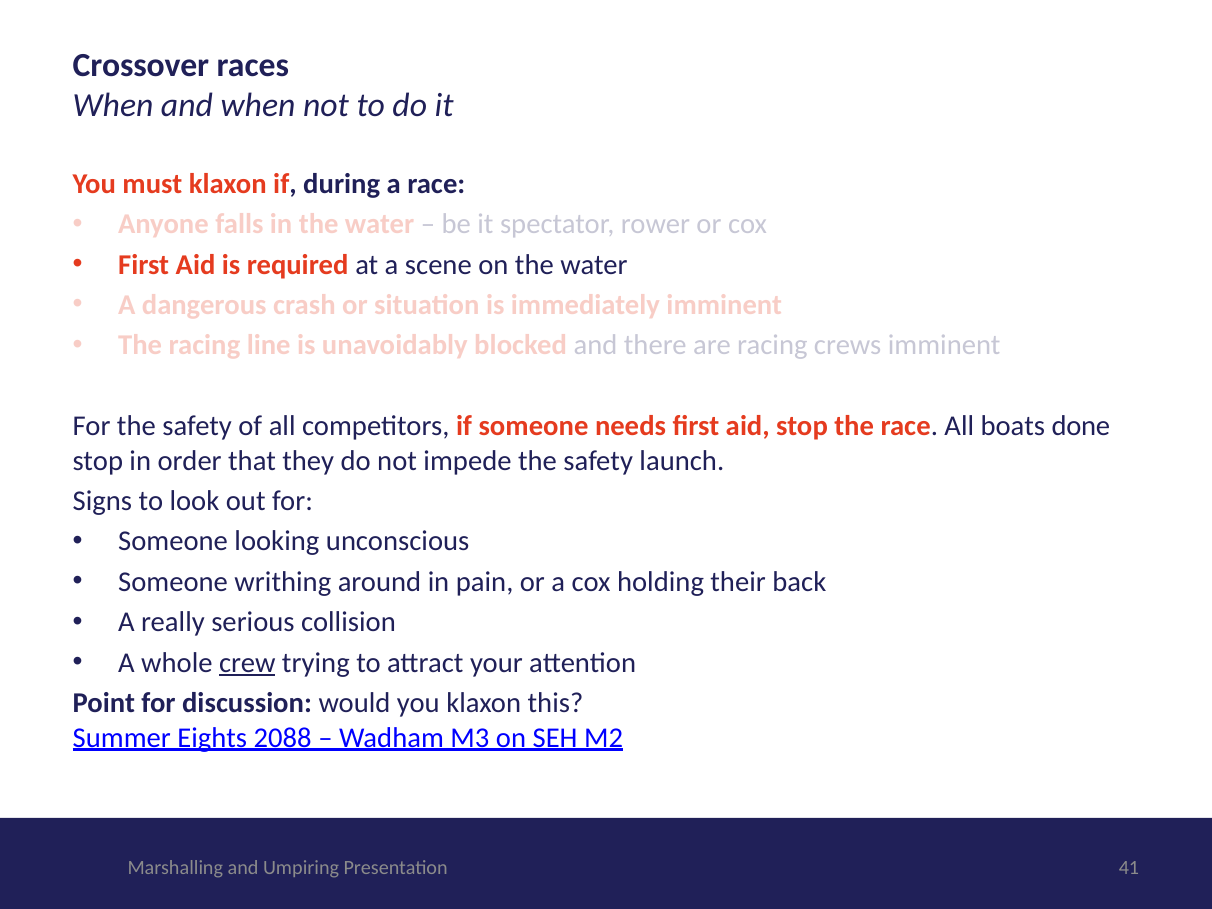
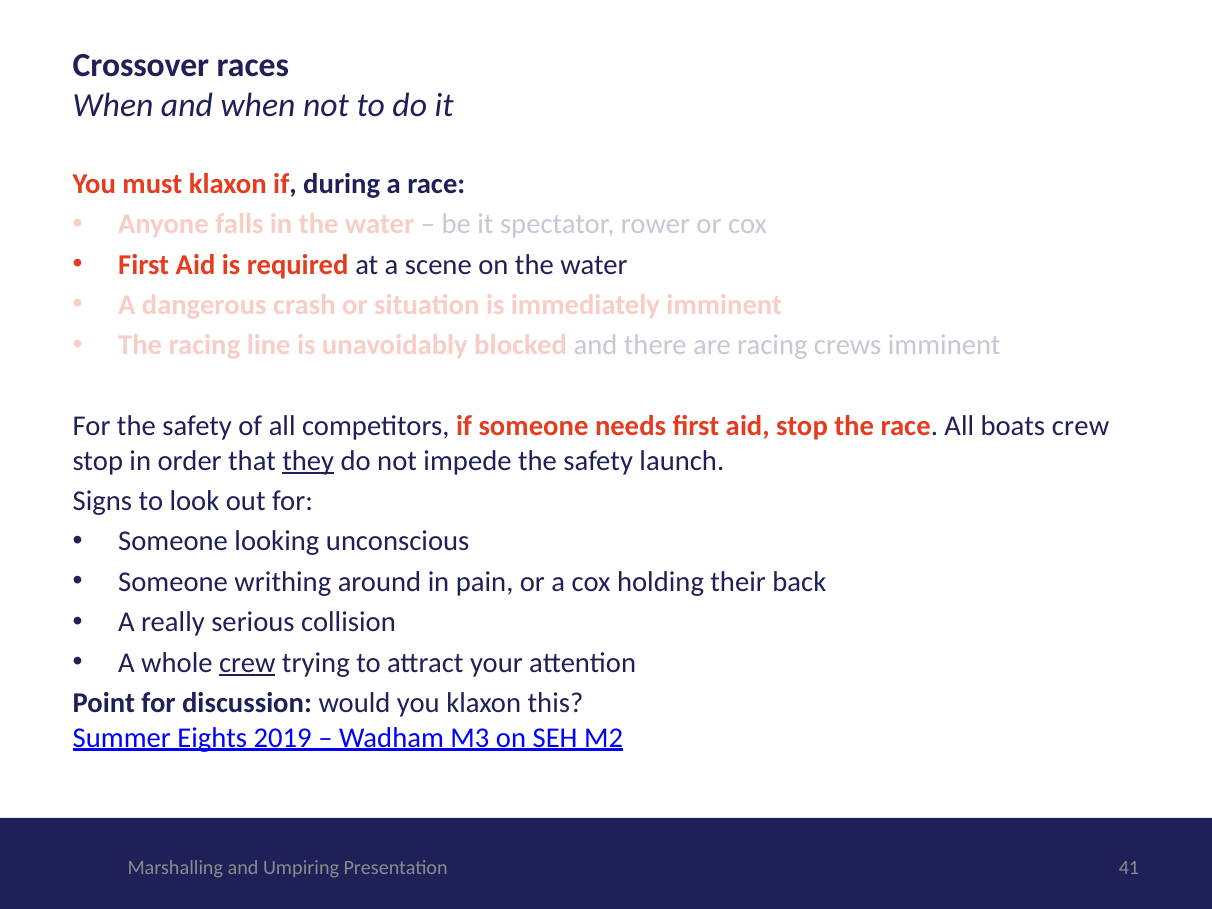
boats done: done -> crew (1081, 426)
they underline: none -> present (308, 461)
2088: 2088 -> 2019 (283, 738)
